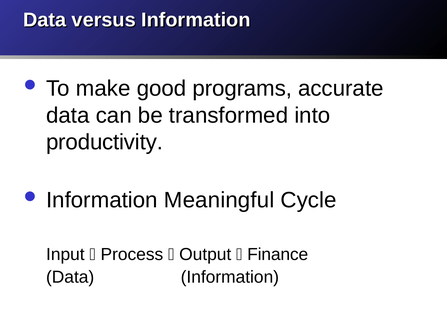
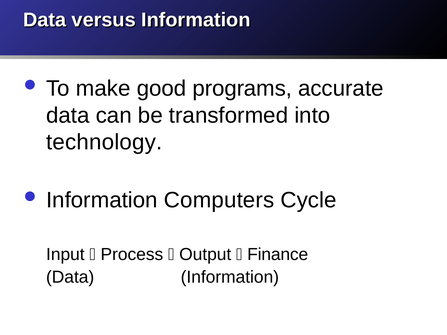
productivity: productivity -> technology (104, 142)
Meaningful: Meaningful -> Computers (219, 200)
